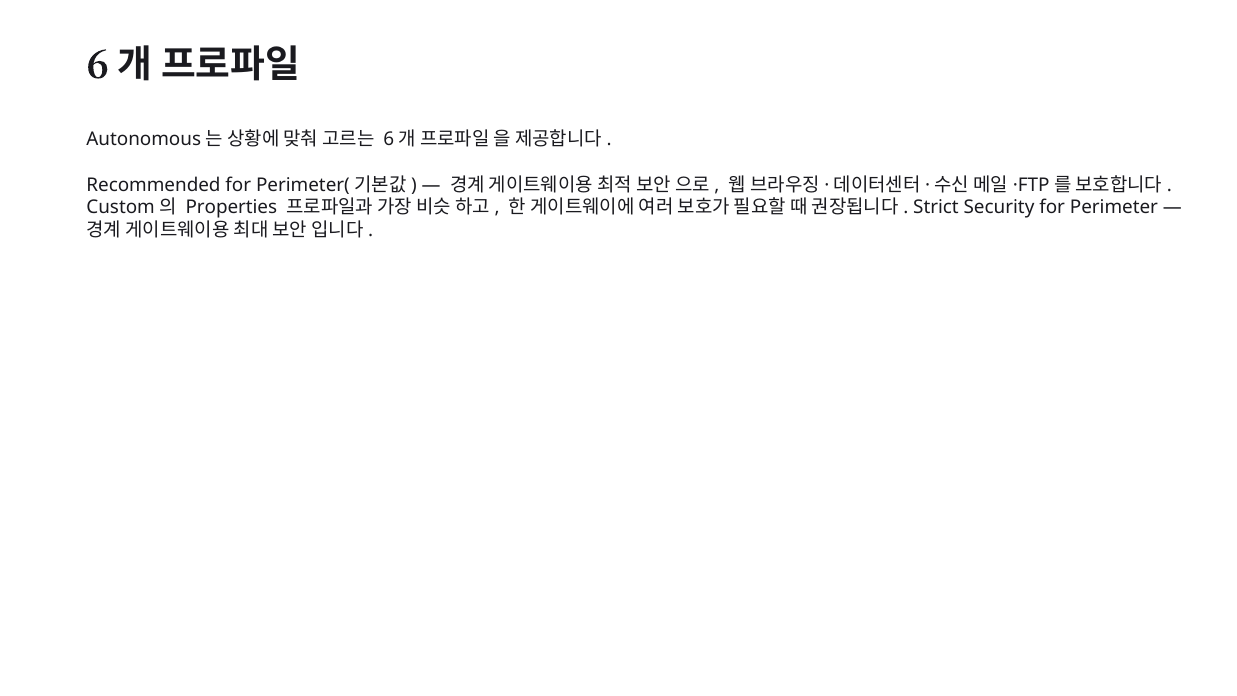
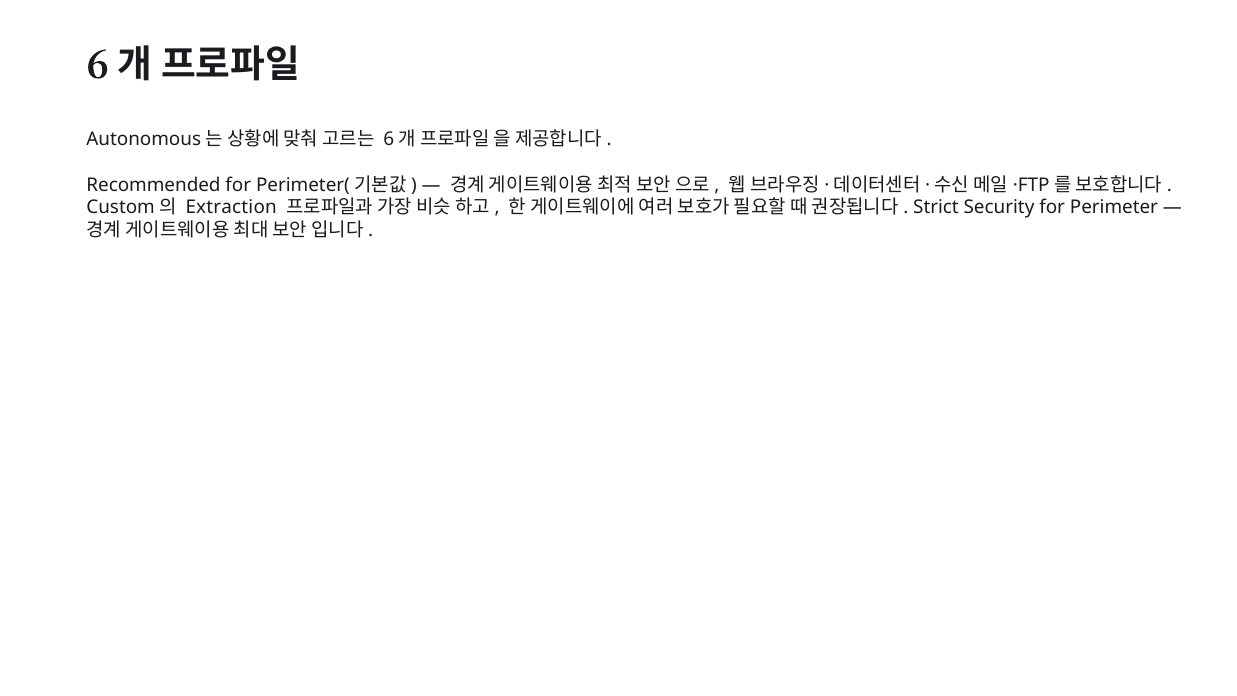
Properties: Properties -> Extraction (231, 207)
